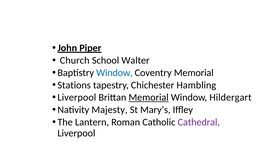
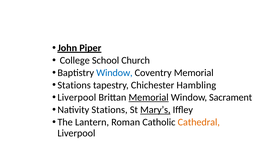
Church: Church -> College (75, 60)
Walter: Walter -> Church (136, 60)
Hildergart: Hildergart -> Sacrament (231, 97)
Nativity Majesty: Majesty -> Stations (110, 110)
Mary’s underline: none -> present (155, 110)
Cathedral colour: purple -> orange (199, 122)
